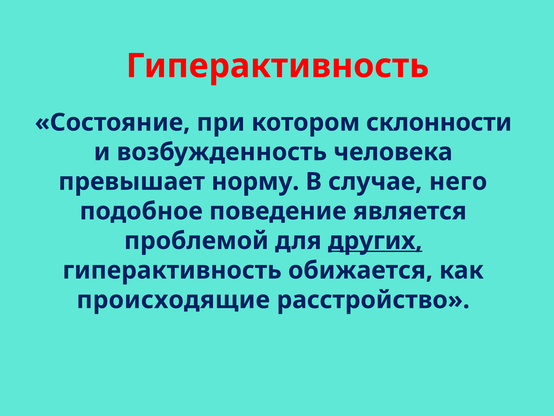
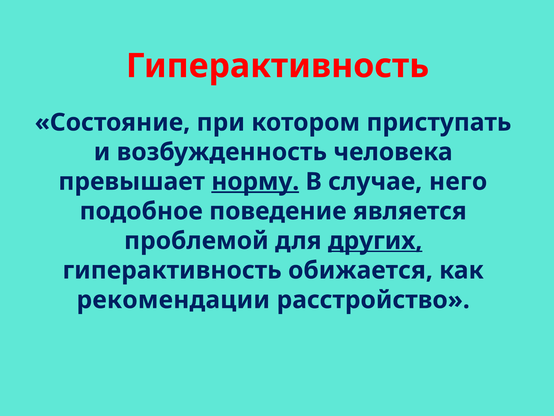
склонности: склонности -> приступать (439, 122)
норму underline: none -> present (255, 181)
происходящие: происходящие -> рекомендации (173, 300)
